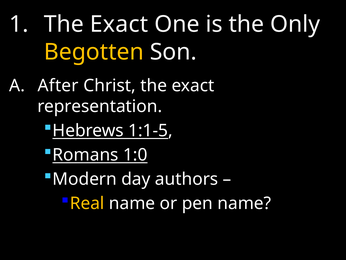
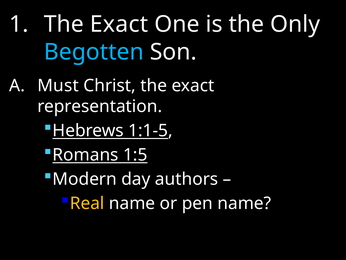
Begotten colour: yellow -> light blue (94, 52)
After: After -> Must (58, 85)
1:0: 1:0 -> 1:5 (135, 155)
